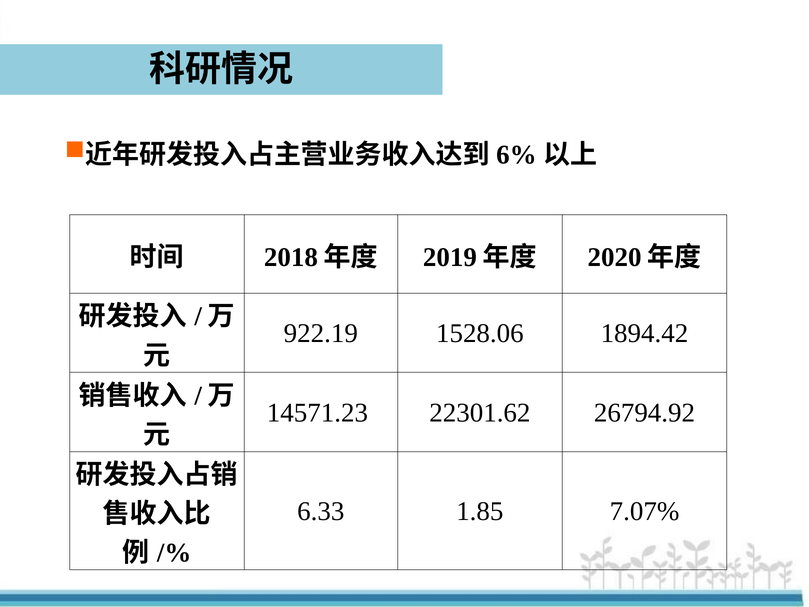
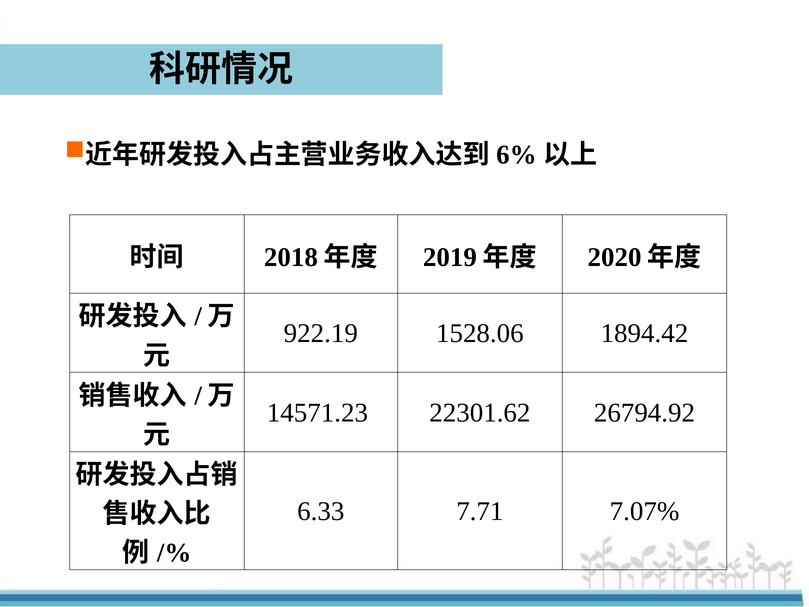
1.85: 1.85 -> 7.71 (480, 511)
